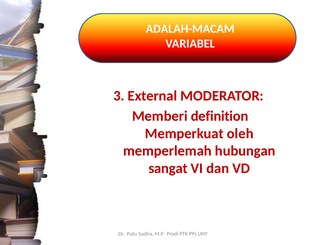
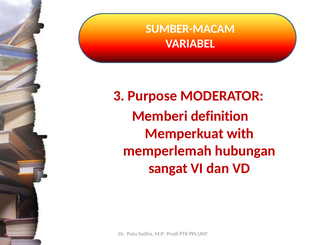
ADALAH-MACAM: ADALAH-MACAM -> SUMBER-MACAM (190, 29)
External: External -> Purpose (152, 96)
oleh: oleh -> with (240, 133)
